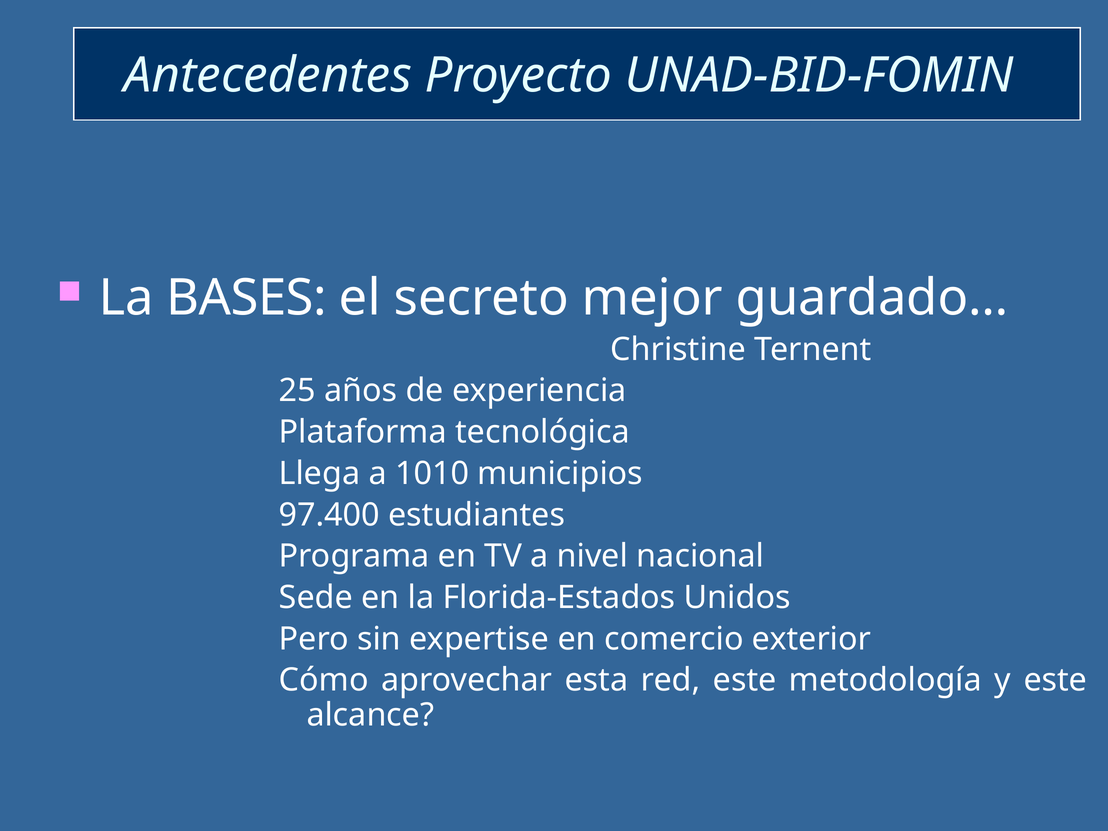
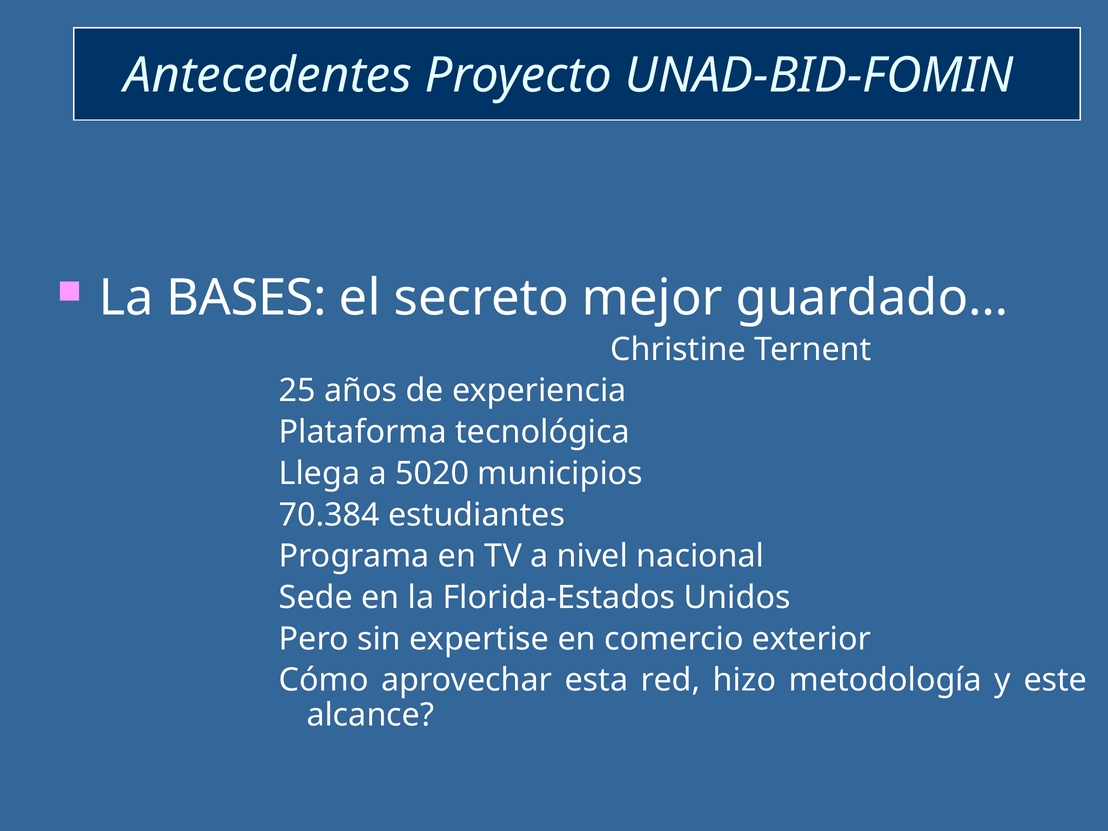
1010: 1010 -> 5020 (432, 473)
97.400: 97.400 -> 70.384 (329, 515)
red este: este -> hizo (745, 680)
